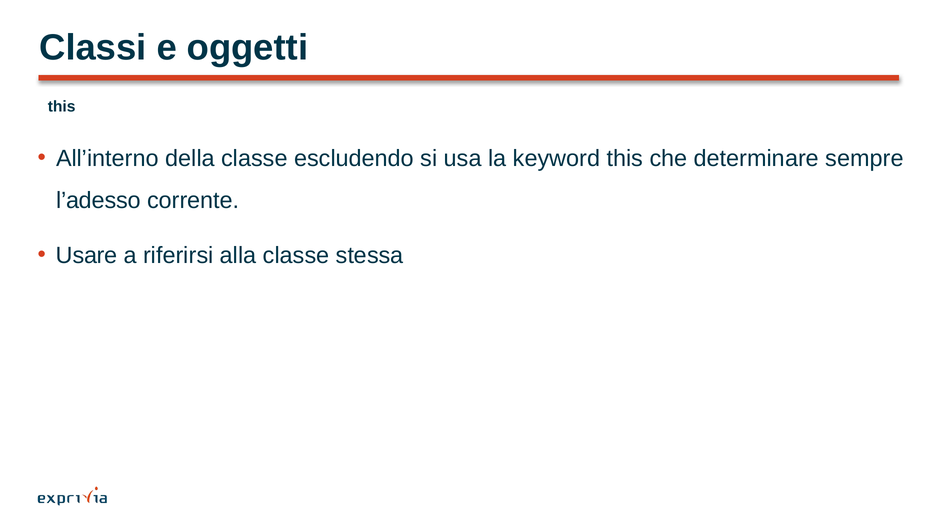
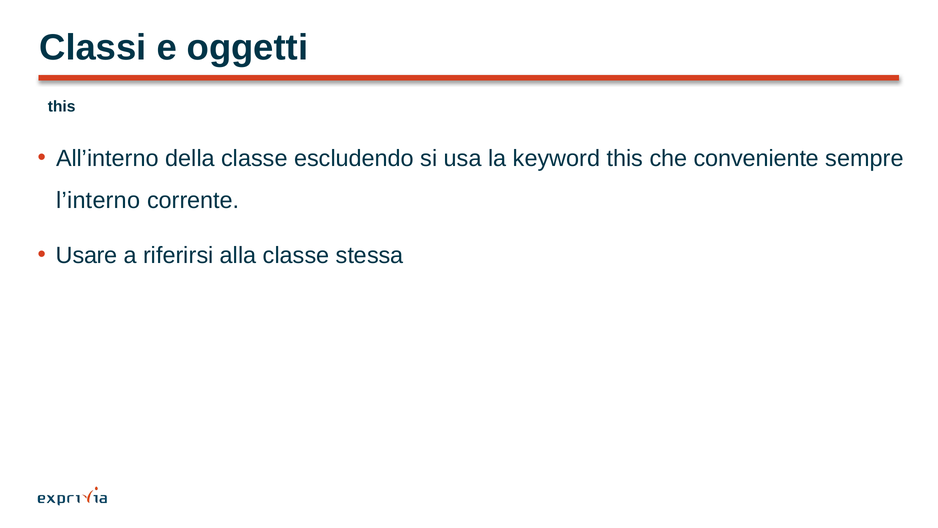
determinare: determinare -> conveniente (756, 158)
l’adesso: l’adesso -> l’interno (98, 200)
